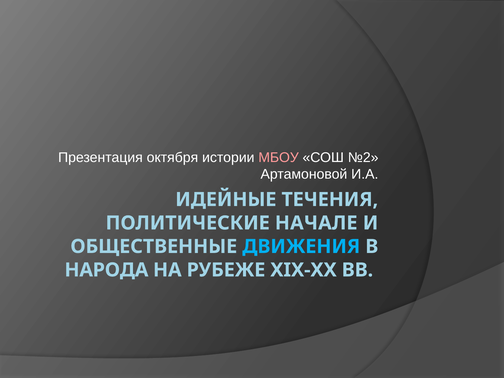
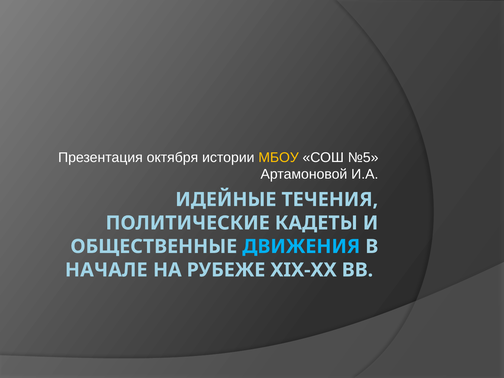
МБОУ colour: pink -> yellow (279, 157)
№2: №2 -> №5 (363, 157)
НАЧАЛЕ: НАЧАЛЕ -> КАДЕТЫ (316, 223)
НАРОДА: НАРОДА -> НАЧАЛЕ (106, 270)
